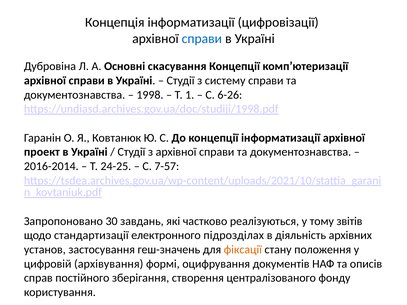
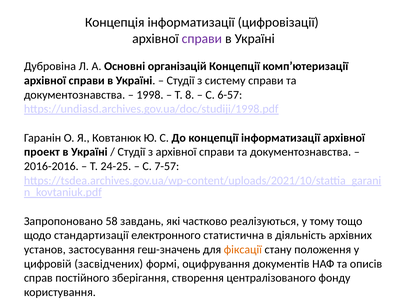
справи colour: blue -> purple (202, 39)
скасування: скасування -> організацій (177, 66)
1: 1 -> 8 (190, 95)
6-26: 6-26 -> 6-57 (230, 95)
2016-2014: 2016-2014 -> 2016-2016 (51, 166)
30: 30 -> 58 (112, 221)
звітів: звітів -> тощо (349, 221)
підрозділах: підрозділах -> статистична (234, 236)
архівування: архівування -> засвідчених (109, 264)
